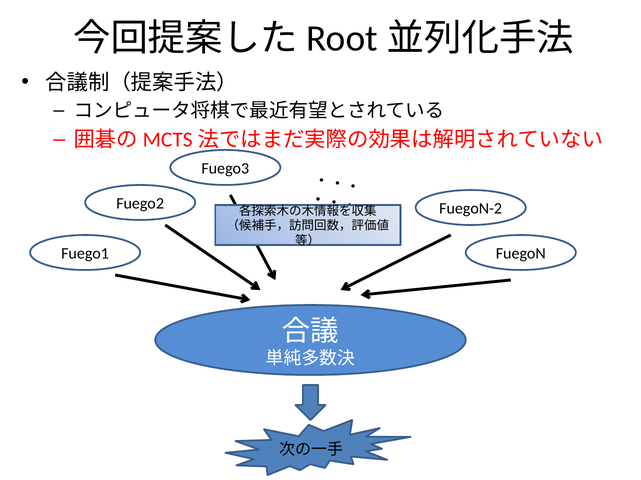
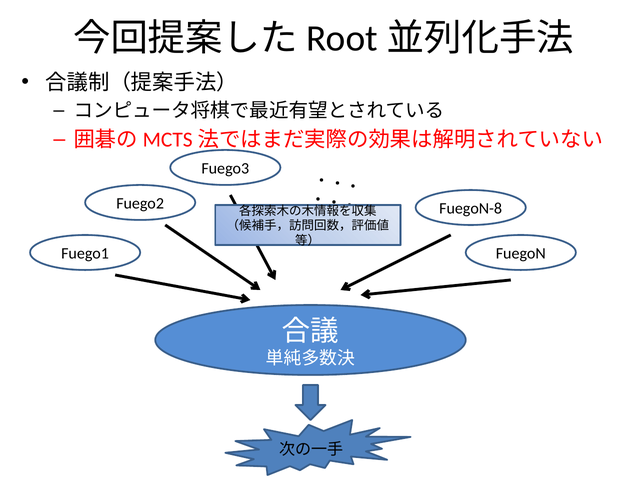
FuegoN-2: FuegoN-2 -> FuegoN-8 (471, 209)
